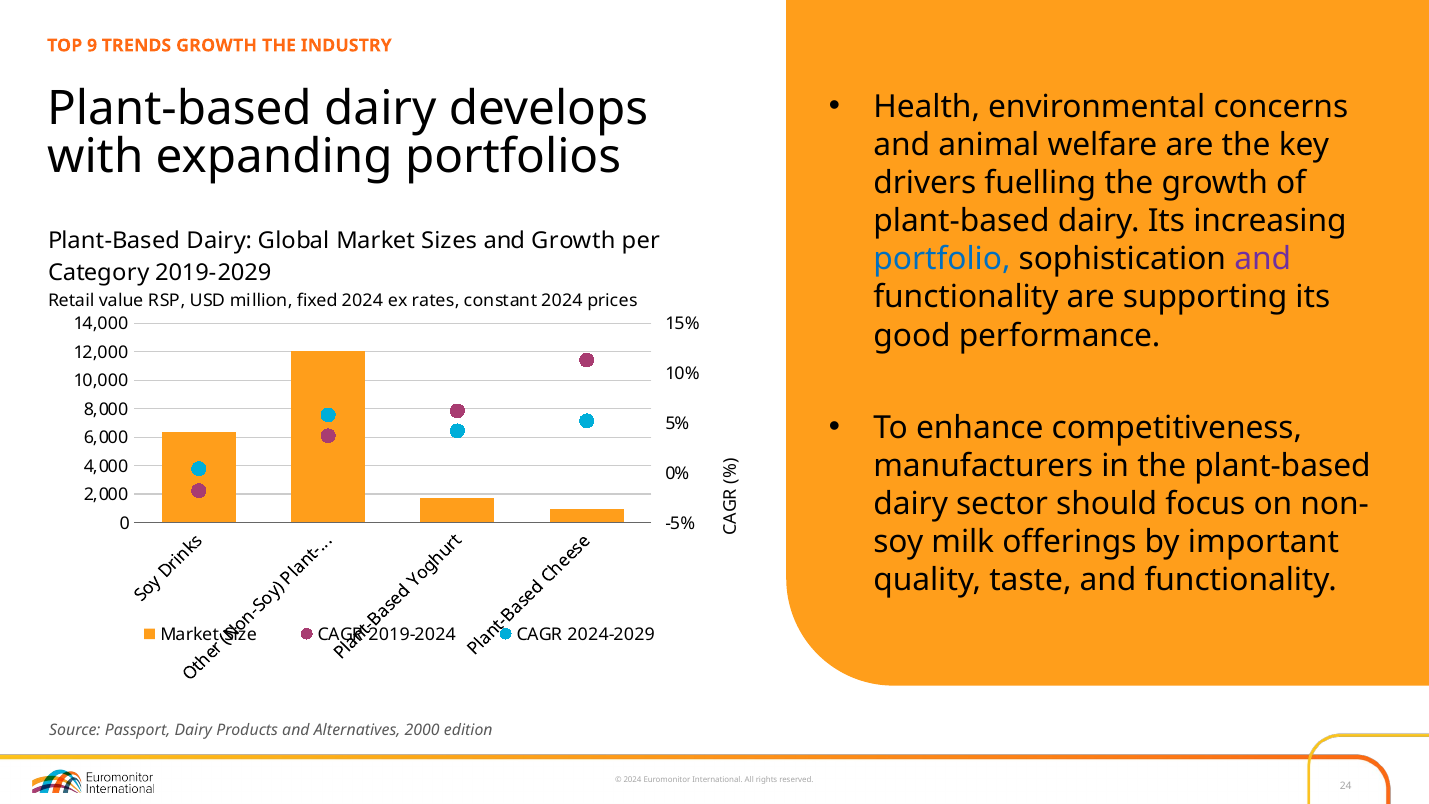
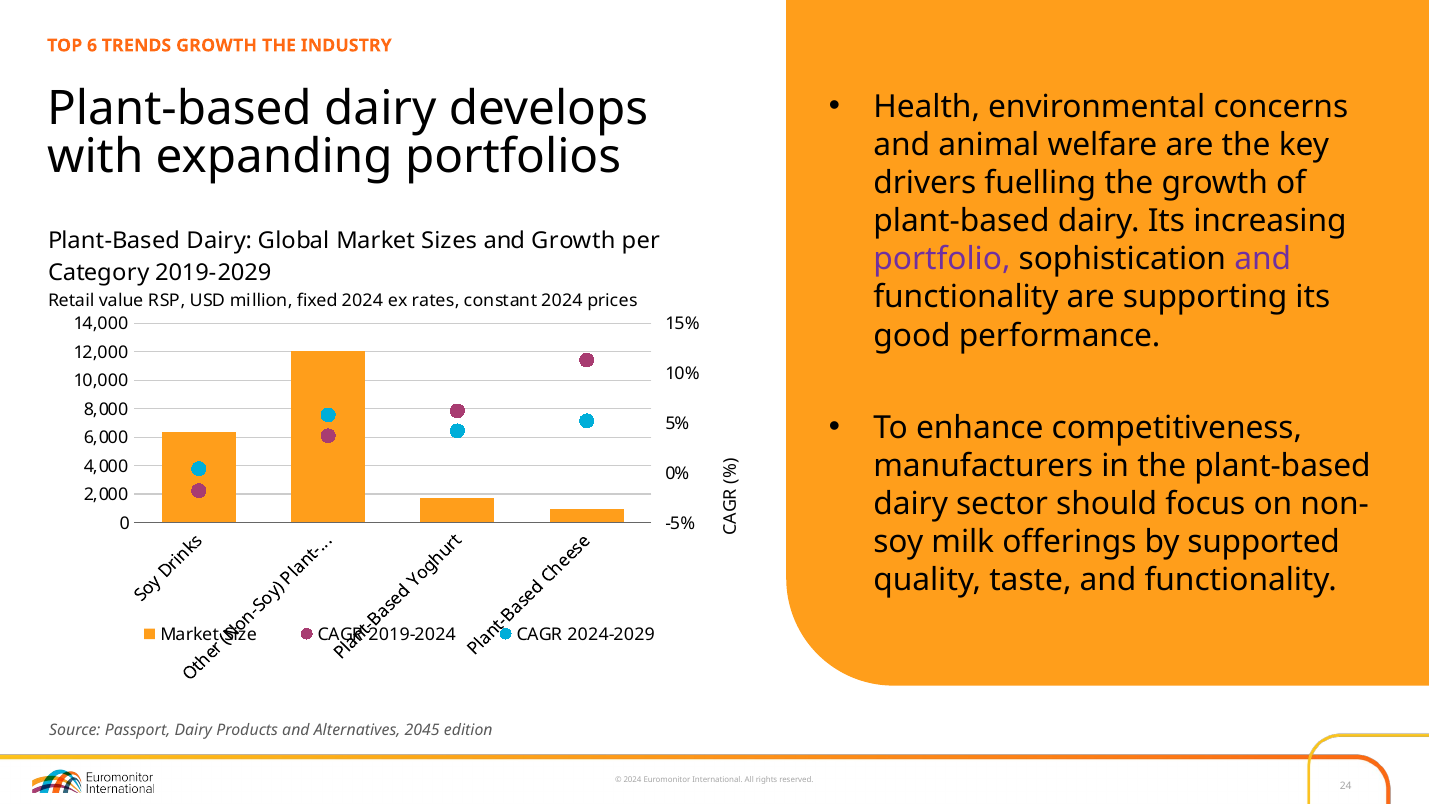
9: 9 -> 6 (92, 46)
portfolio colour: blue -> purple (942, 259)
important: important -> supported (1264, 542)
2000: 2000 -> 2045 (422, 730)
